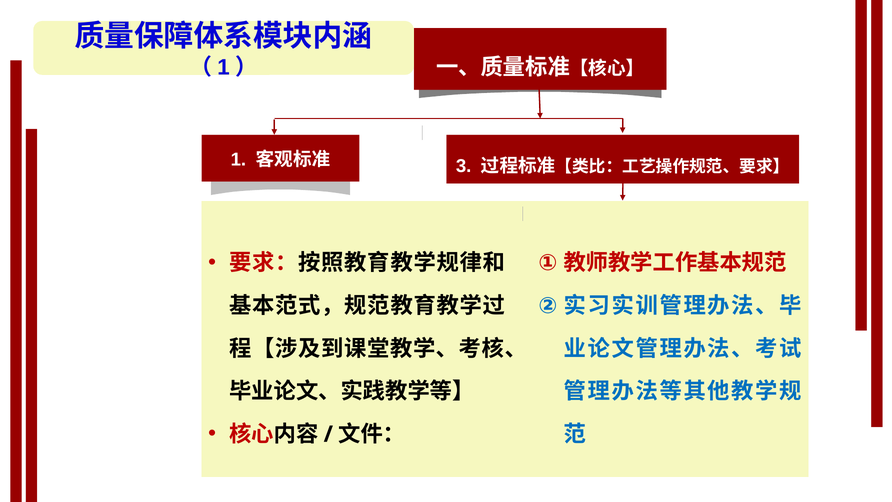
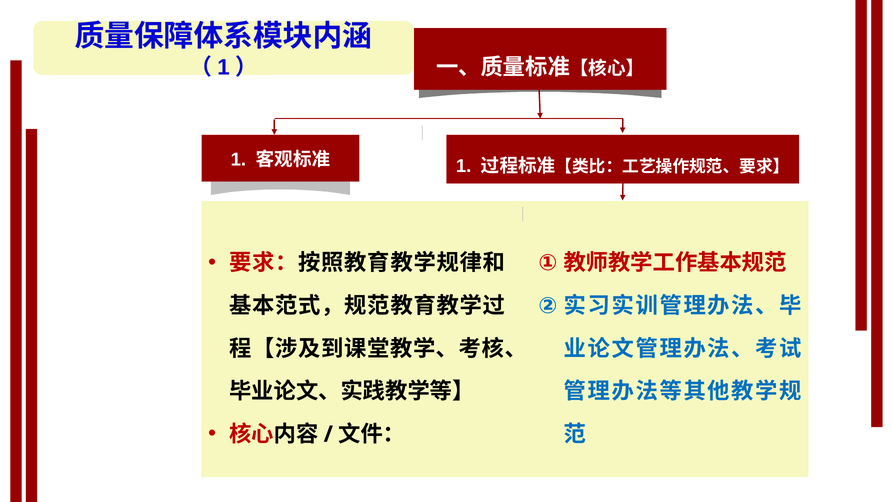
3: 3 -> 1 (464, 166)
